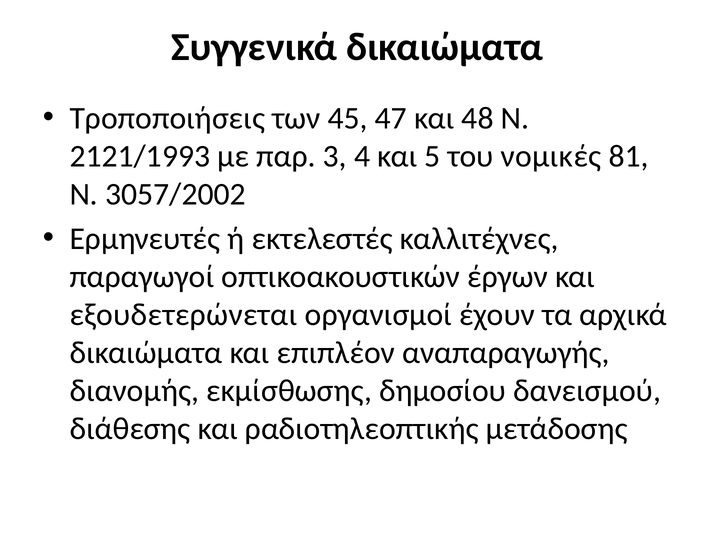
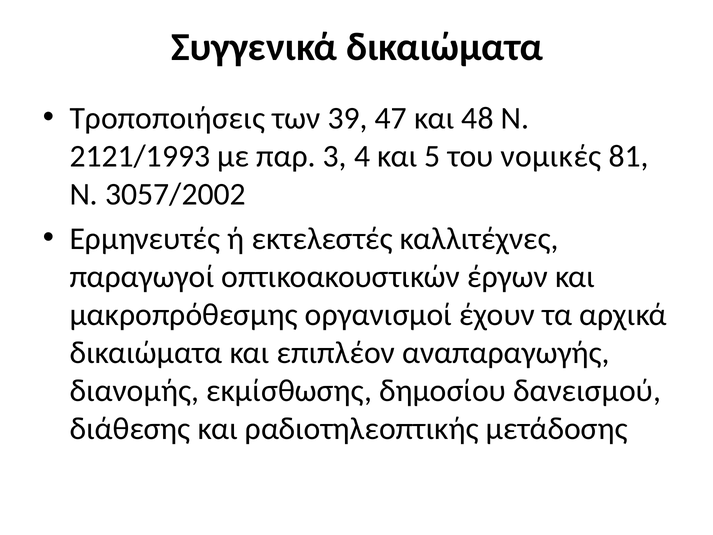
45: 45 -> 39 (348, 118)
εξουδετερώνεται: εξουδετερώνεται -> μακροπρόθεσμης (184, 315)
